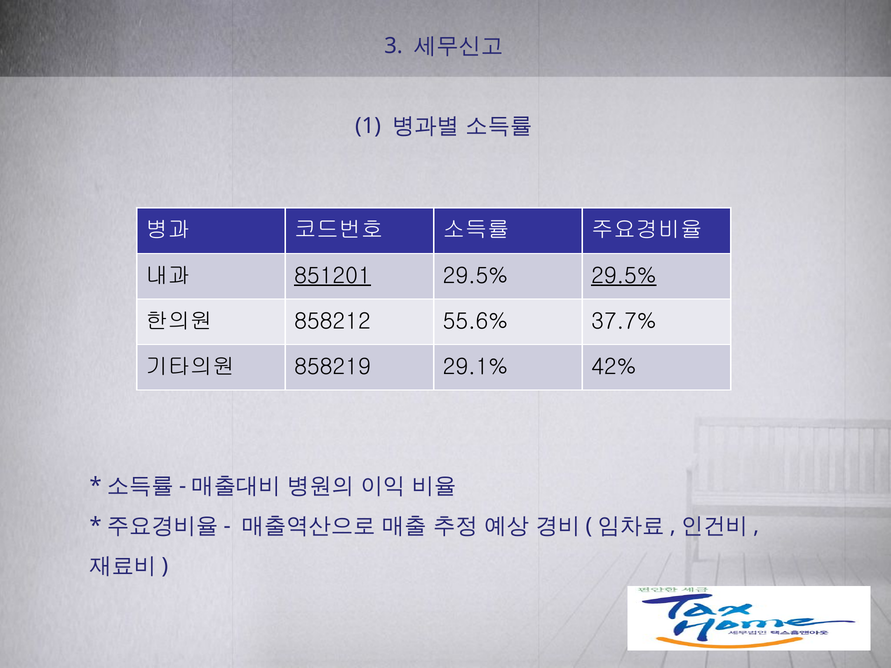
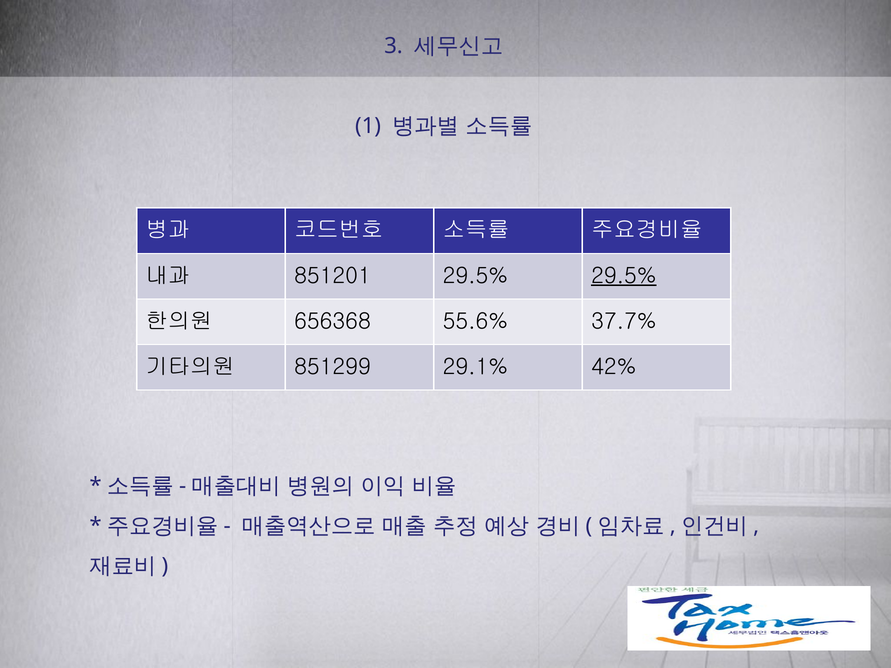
851201 underline: present -> none (332, 276)
858212: 858212 -> 656368 (332, 321)
858219: 858219 -> 851299 (332, 367)
